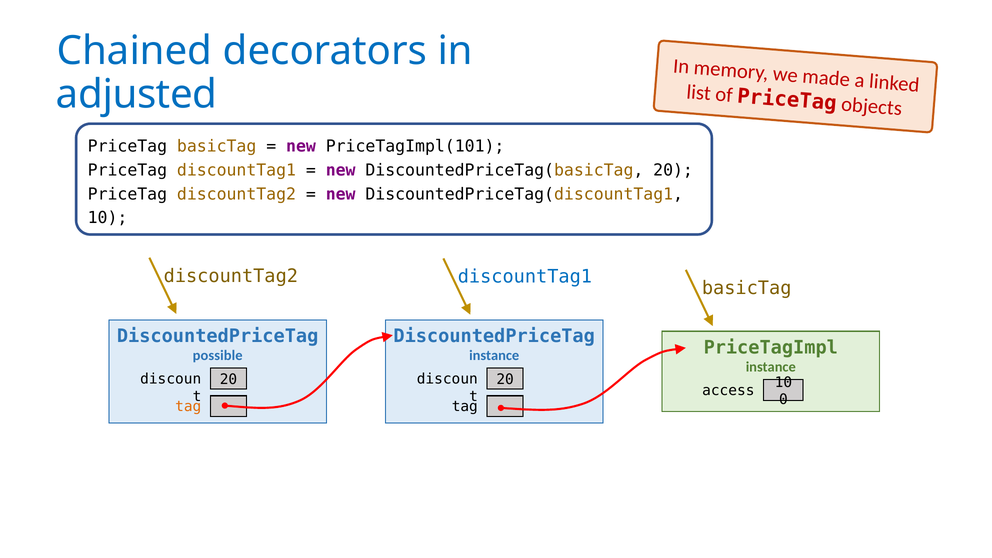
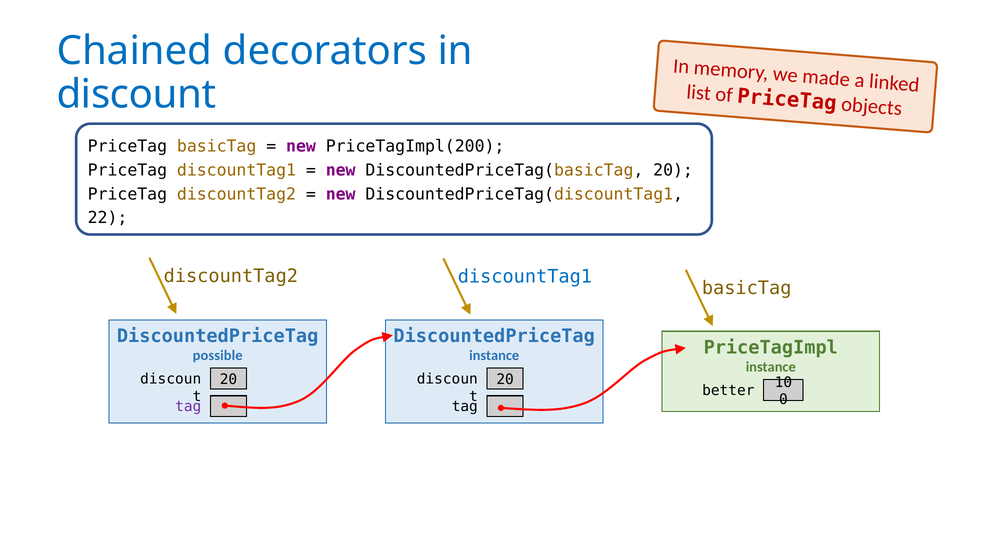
adjusted: adjusted -> discount (137, 95)
PriceTagImpl(101: PriceTagImpl(101 -> PriceTagImpl(200 (415, 147)
10: 10 -> 22 (108, 218)
access: access -> better (728, 390)
tag colour: orange -> purple (188, 407)
